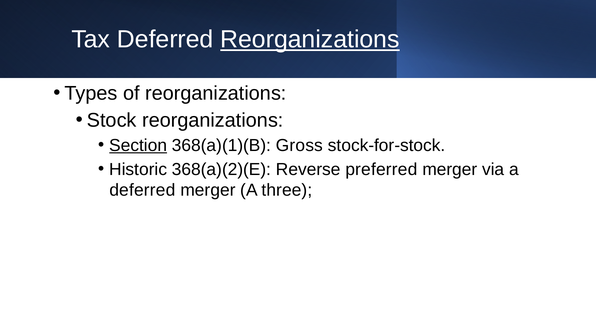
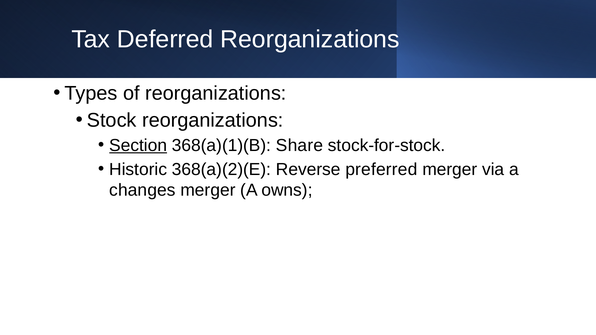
Reorganizations underline: present -> none (310, 39)
Gross: Gross -> Share (299, 146)
deferred: deferred -> changes (142, 190)
three: three -> owns (287, 190)
